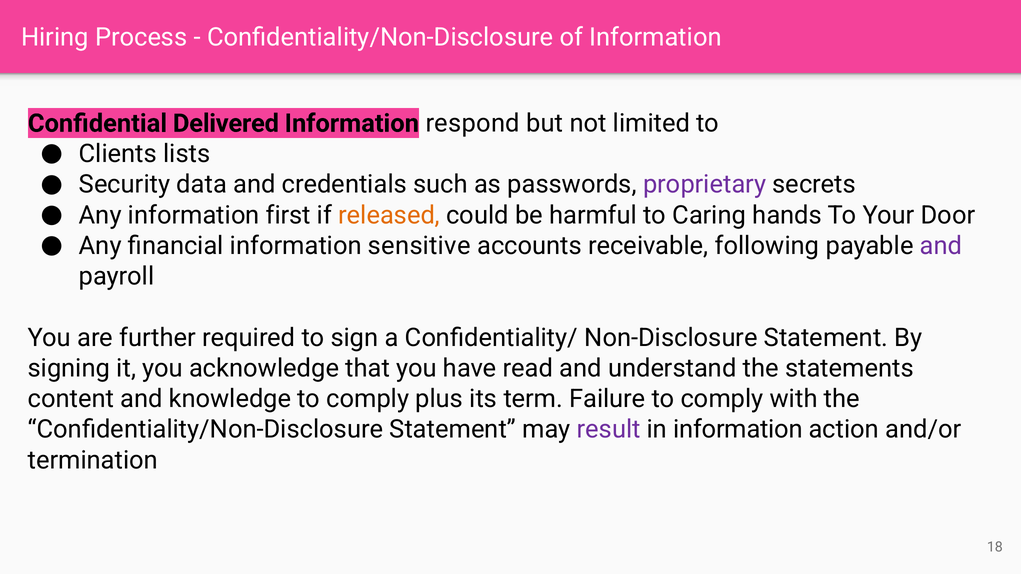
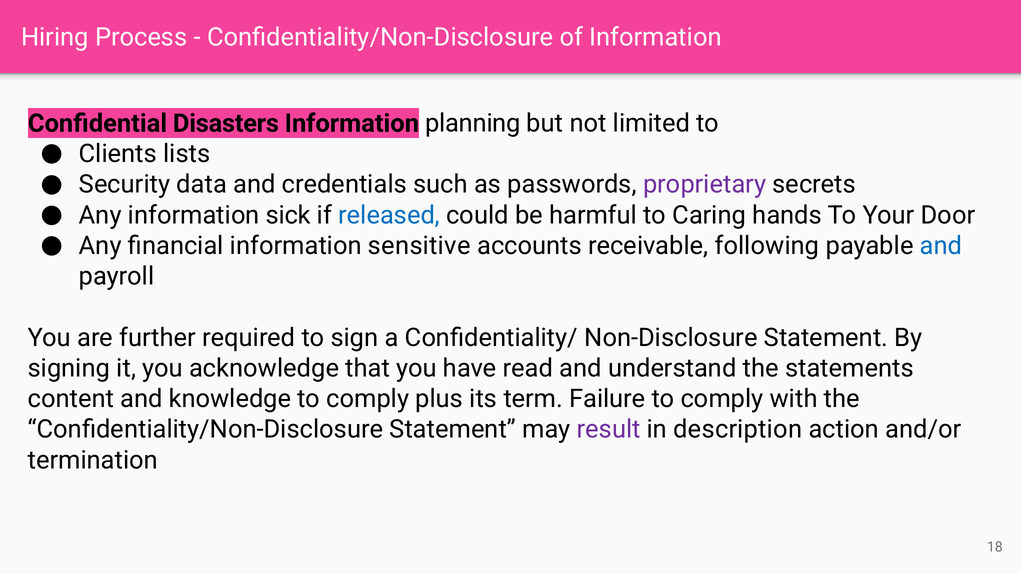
Delivered: Delivered -> Disasters (226, 123)
respond: respond -> planning (473, 123)
first: first -> sick (288, 215)
released colour: orange -> blue (389, 215)
and colour: purple -> blue (941, 246)
in information: information -> description (738, 430)
